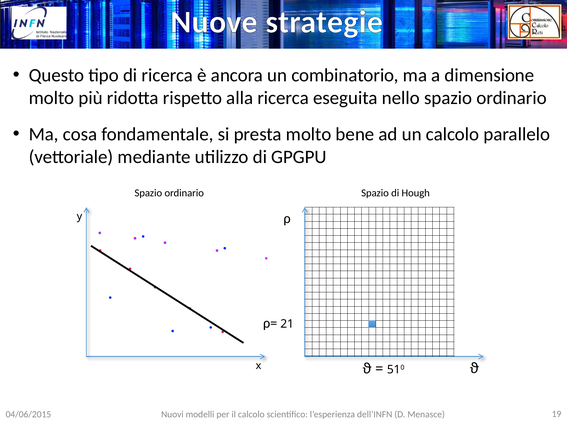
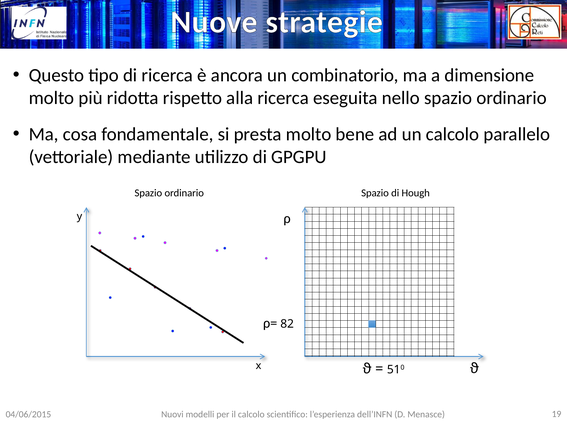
21: 21 -> 82 (287, 324)
